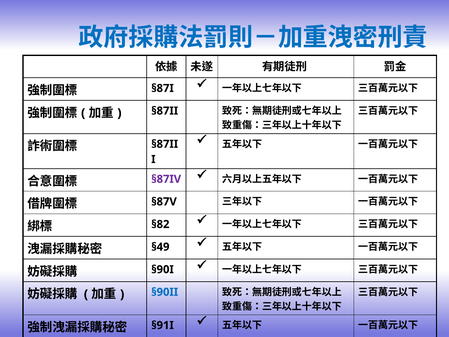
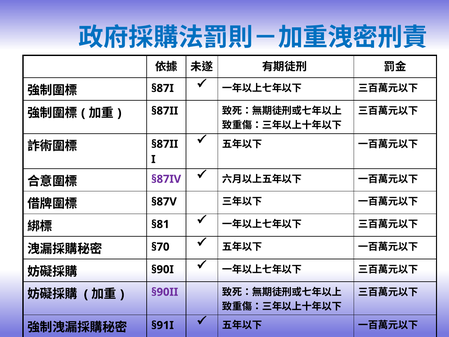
§82: §82 -> §81 (160, 224)
§49: §49 -> §70 (160, 247)
§90II colour: blue -> purple (165, 292)
